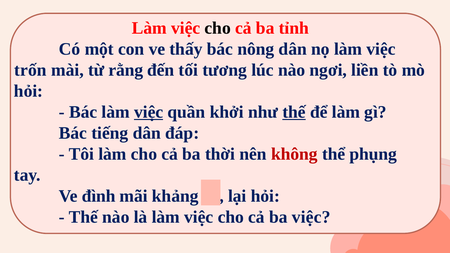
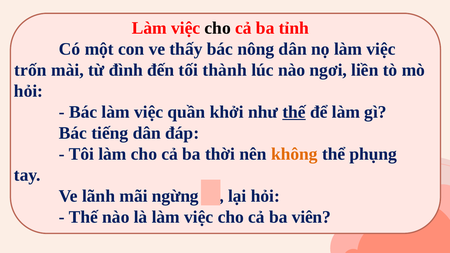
rằng: rằng -> đình (126, 70)
tương: tương -> thành (225, 70)
việc underline: present -> none (149, 112)
không colour: red -> orange (294, 154)
đình: đình -> lãnh (99, 196)
khảng: khảng -> ngừng (175, 196)
ba việc: việc -> viên (311, 217)
